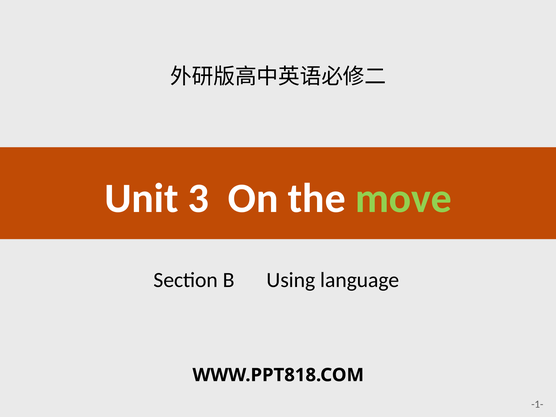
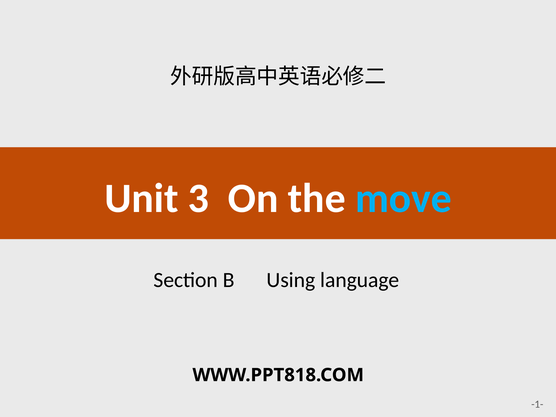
move colour: light green -> light blue (403, 198)
